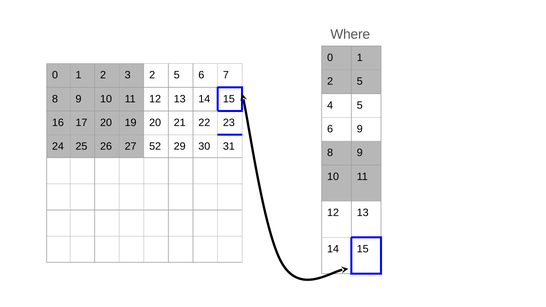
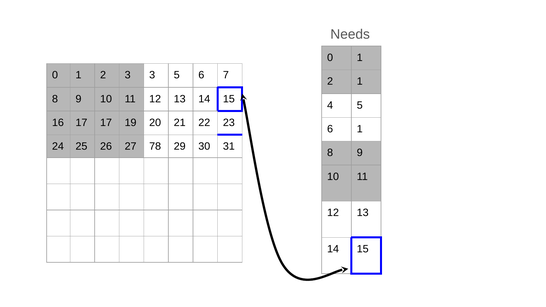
Where: Where -> Needs (350, 34)
3 2: 2 -> 3 (152, 75)
5: 5 -> 1 (360, 81)
17 20: 20 -> 17 (106, 123)
9: 9 -> 1 (360, 129)
52: 52 -> 78 (155, 146)
